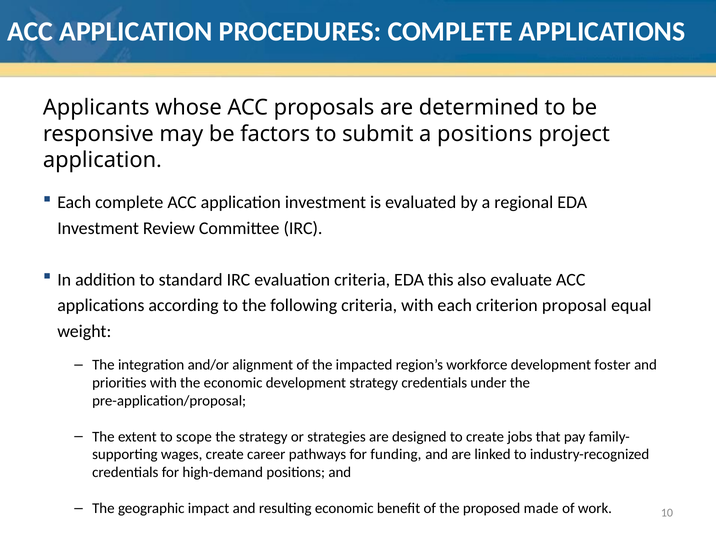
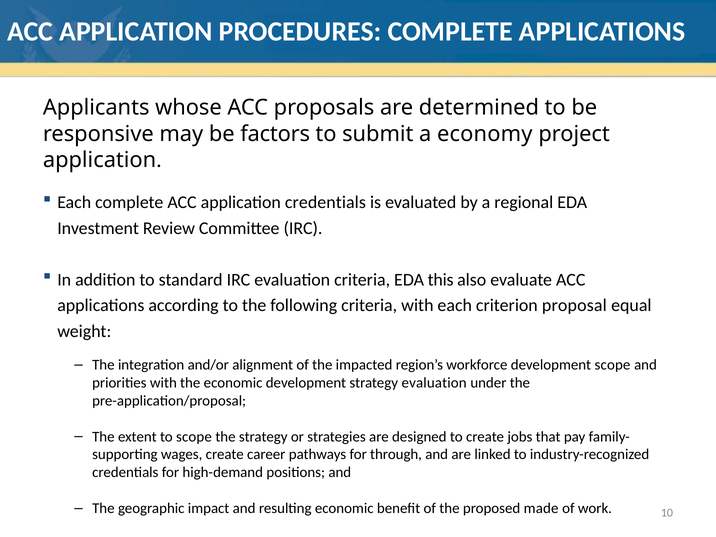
a positions: positions -> economy (485, 134)
application investment: investment -> credentials (325, 202)
development foster: foster -> scope (612, 365)
strategy credentials: credentials -> evaluation (434, 383)
funding: funding -> through (396, 455)
